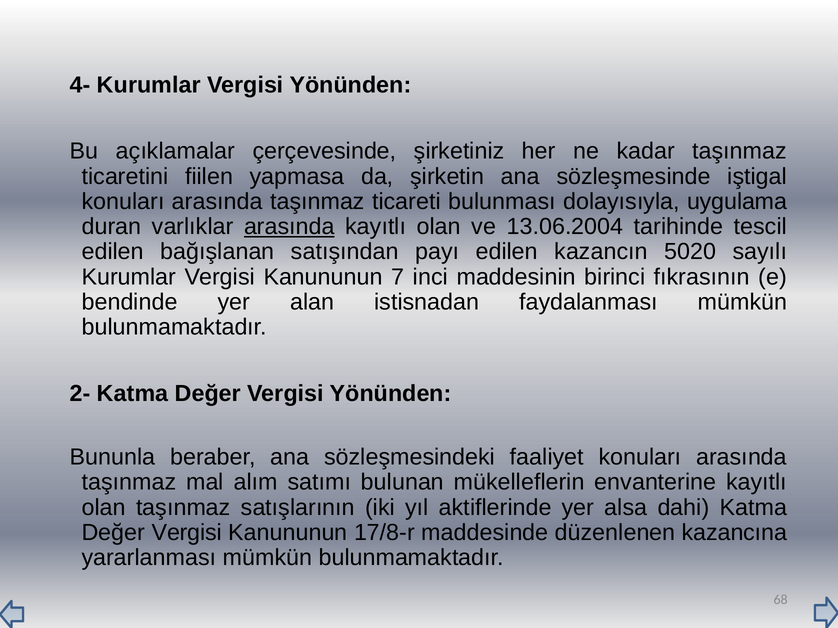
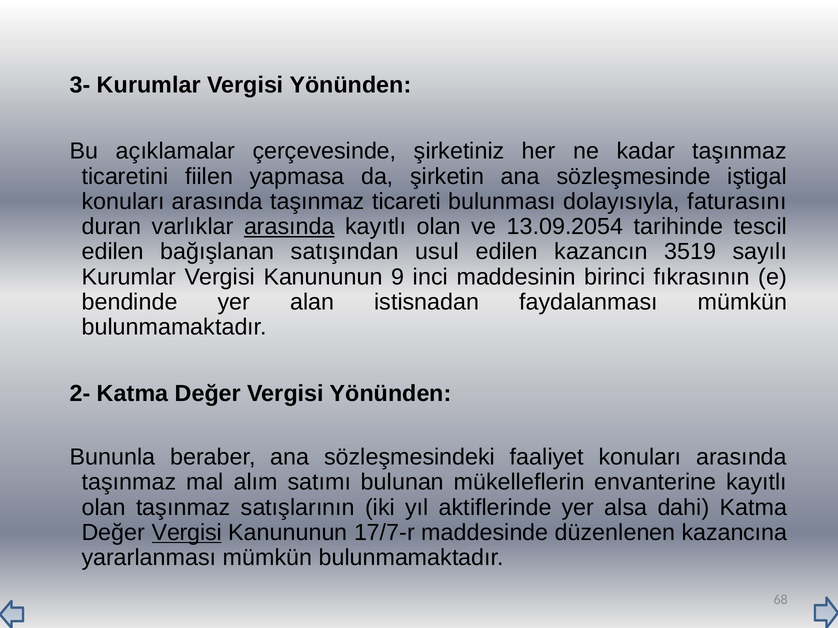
4-: 4- -> 3- (80, 85)
uygulama: uygulama -> faturasını (737, 202)
13.06.2004: 13.06.2004 -> 13.09.2054 (565, 227)
payı: payı -> usul (437, 252)
5020: 5020 -> 3519 (690, 252)
7: 7 -> 9 (398, 277)
Vergisi underline: none -> present (187, 533)
17/8-r: 17/8-r -> 17/7-r (384, 533)
